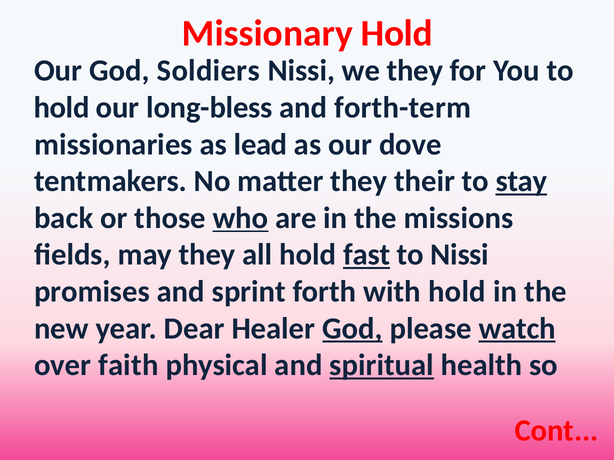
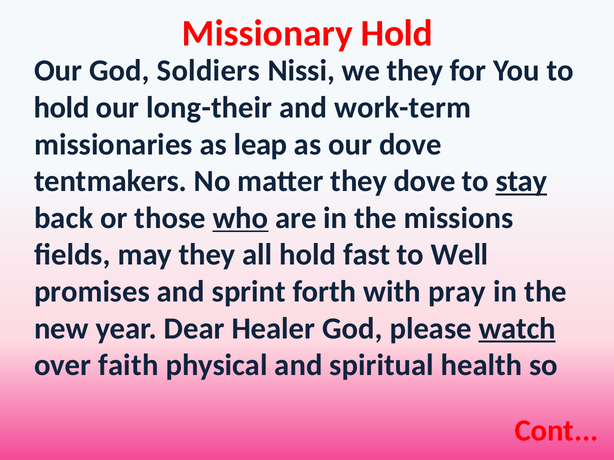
long-bless: long-bless -> long-their (209, 108)
forth-term: forth-term -> work-term (403, 108)
lead: lead -> leap (261, 145)
they their: their -> dove (425, 181)
fast underline: present -> none (367, 255)
to Nissi: Nissi -> Well (460, 255)
with hold: hold -> pray (457, 292)
God underline: present -> none (352, 329)
spiritual underline: present -> none (382, 366)
